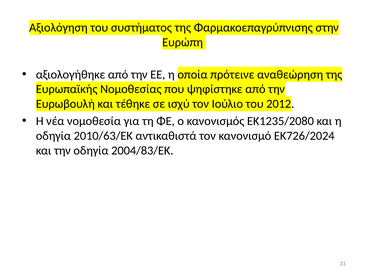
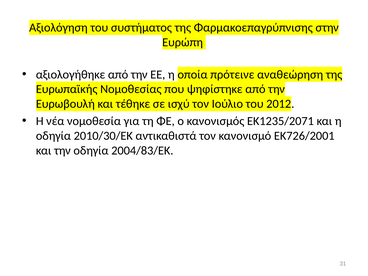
ΕΚ1235/2080: ΕΚ1235/2080 -> ΕΚ1235/2071 (280, 121)
2010/63/ΕΚ: 2010/63/ΕΚ -> 2010/30/ΕΚ (103, 136)
ΕΚ726/2024: ΕΚ726/2024 -> ΕΚ726/2001 (304, 136)
